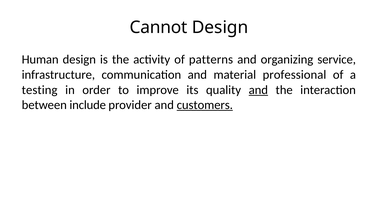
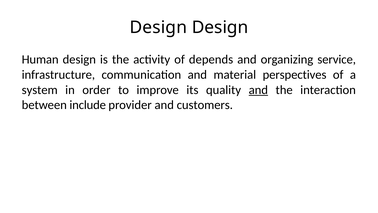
Cannot: Cannot -> Design (158, 27)
patterns: patterns -> depends (211, 59)
professional: professional -> perspectives (295, 75)
testing: testing -> system (40, 90)
customers underline: present -> none (205, 105)
